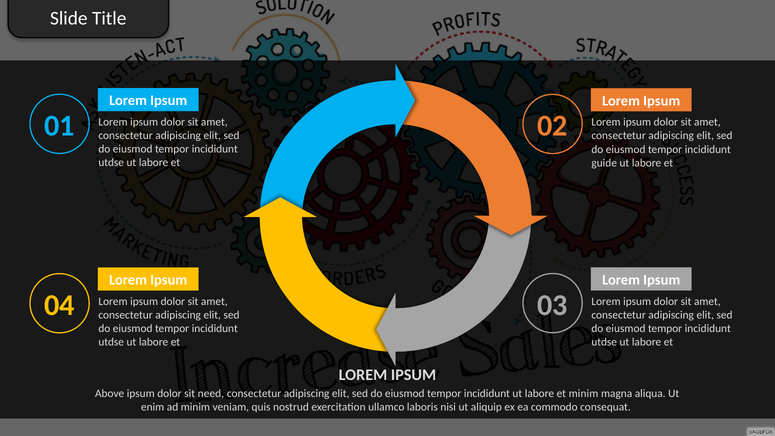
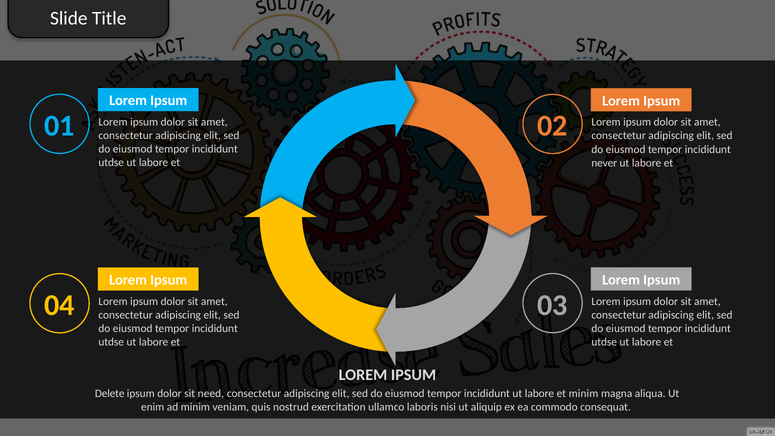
guide: guide -> never (604, 163)
Above: Above -> Delete (110, 393)
